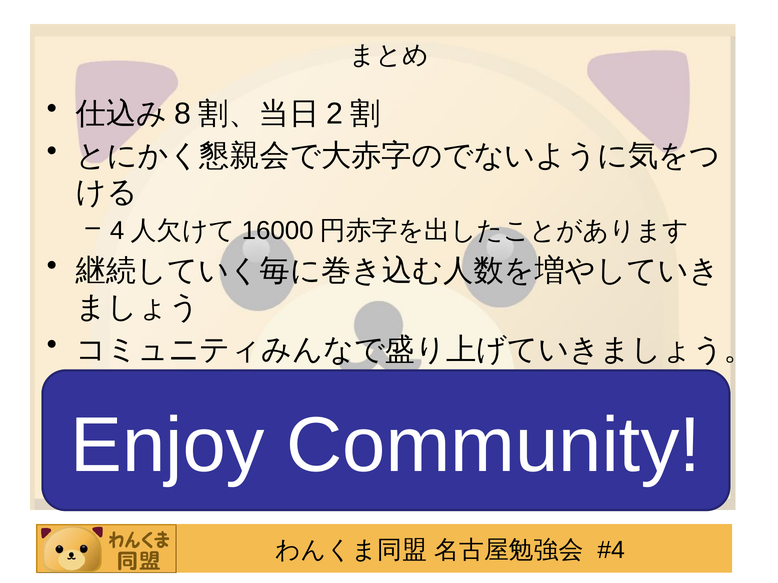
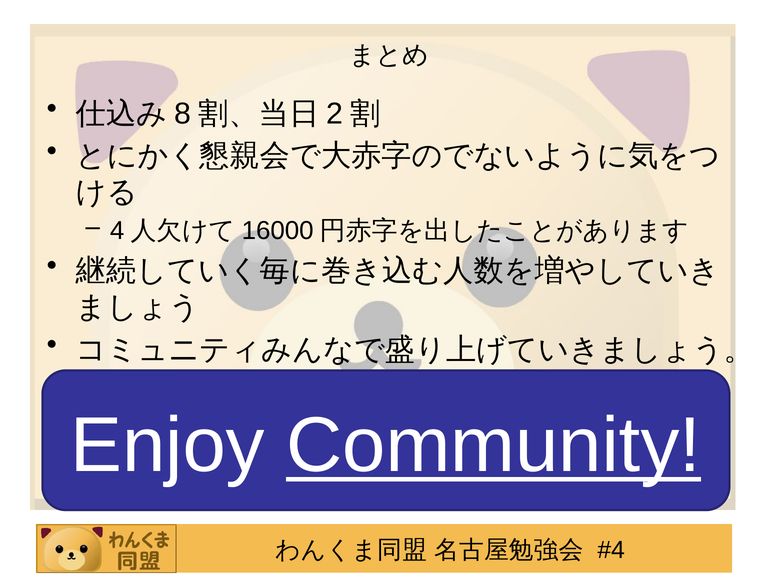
Community underline: none -> present (494, 446)
